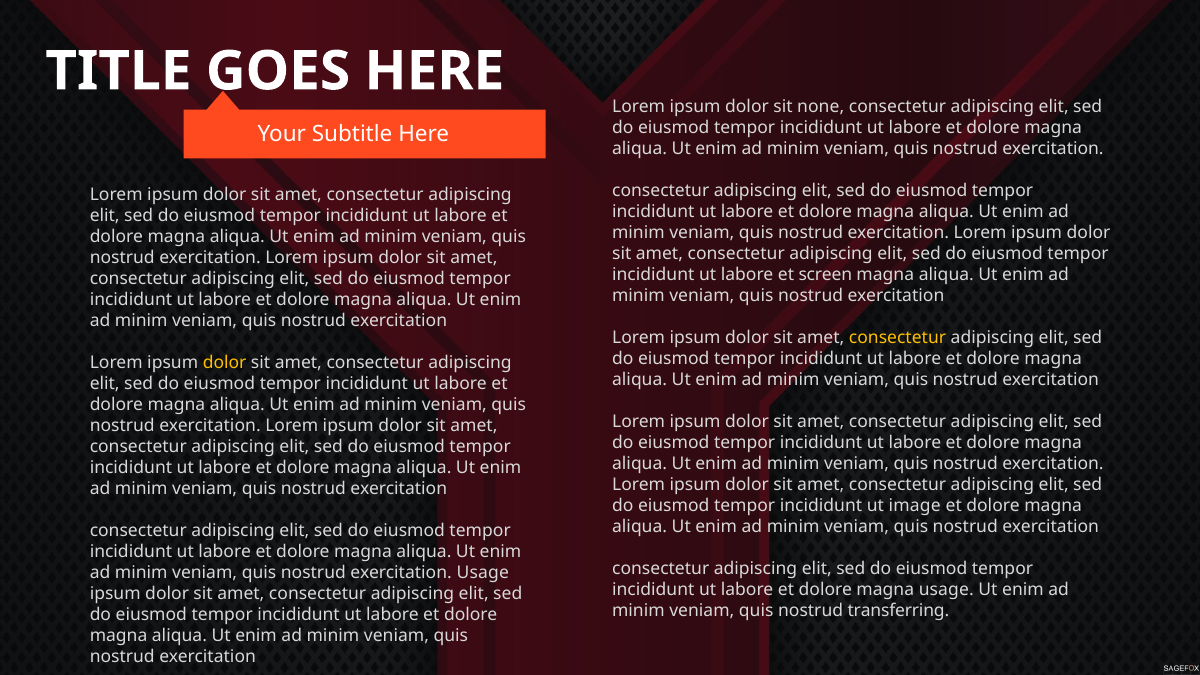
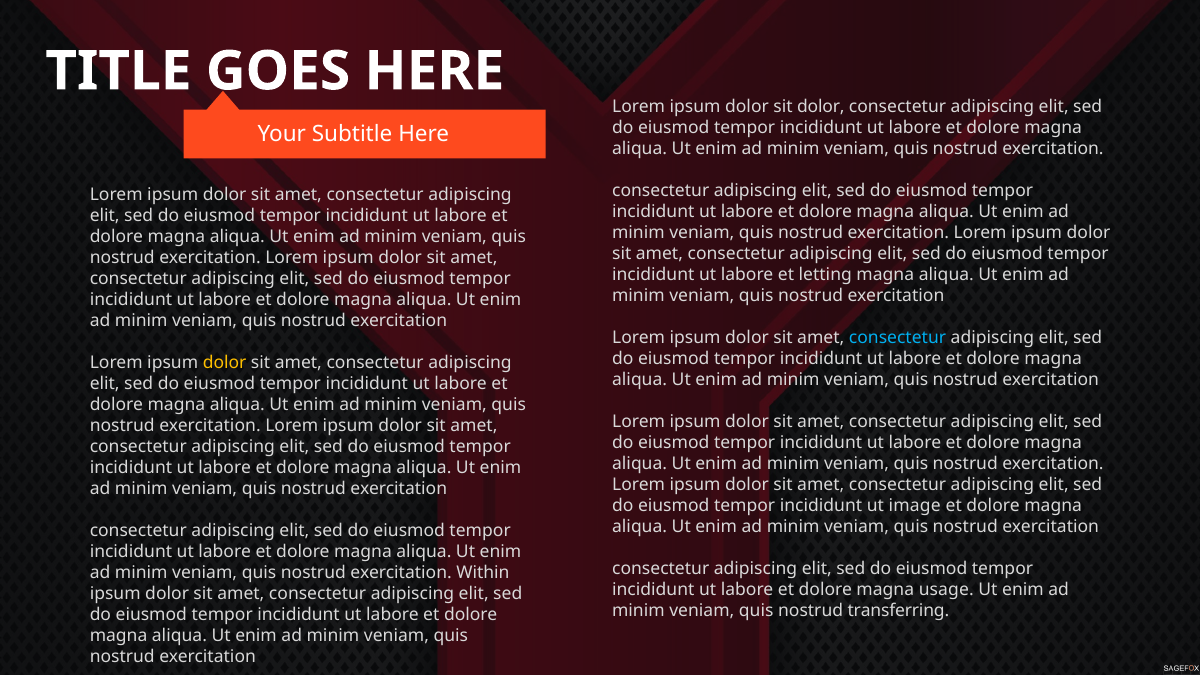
sit none: none -> dolor (821, 106)
screen: screen -> letting (825, 274)
consectetur colour: yellow -> light blue (897, 337)
exercitation Usage: Usage -> Within (483, 572)
